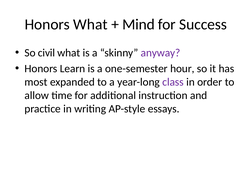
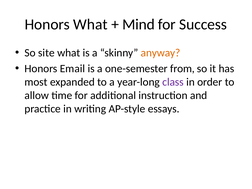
civil: civil -> site (46, 53)
anyway colour: purple -> orange (161, 53)
Learn: Learn -> Email (72, 69)
hour: hour -> from (182, 69)
